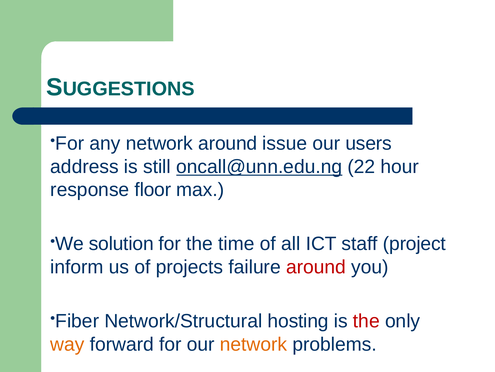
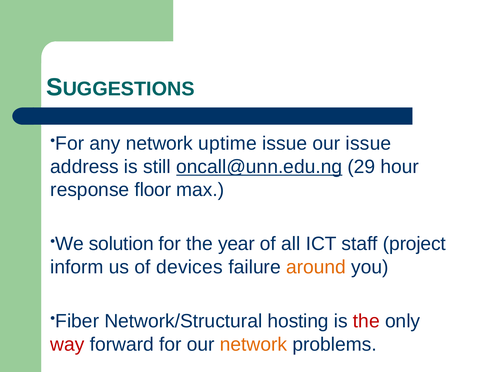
network around: around -> uptime (228, 143)
our users: users -> issue (368, 143)
22: 22 -> 29 (361, 166)
time: time -> year (236, 243)
projects: projects -> devices (189, 267)
around colour: red -> orange (316, 267)
way colour: orange -> red (67, 344)
